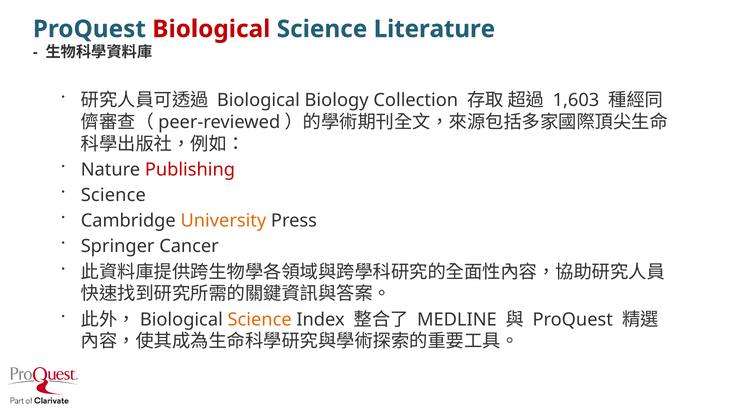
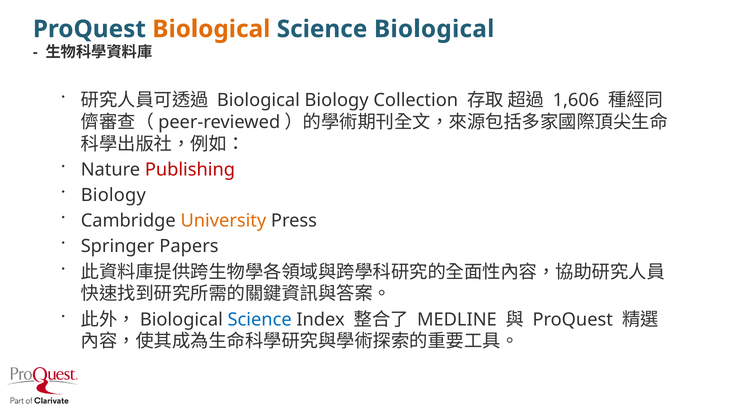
Biological colour: red -> orange (211, 29)
Science Literature: Literature -> Biological (434, 29)
1,603: 1,603 -> 1,606 (576, 100)
Science: Science -> Biology (113, 195)
Cancer: Cancer -> Papers (189, 246)
Science colour: orange -> blue (260, 319)
